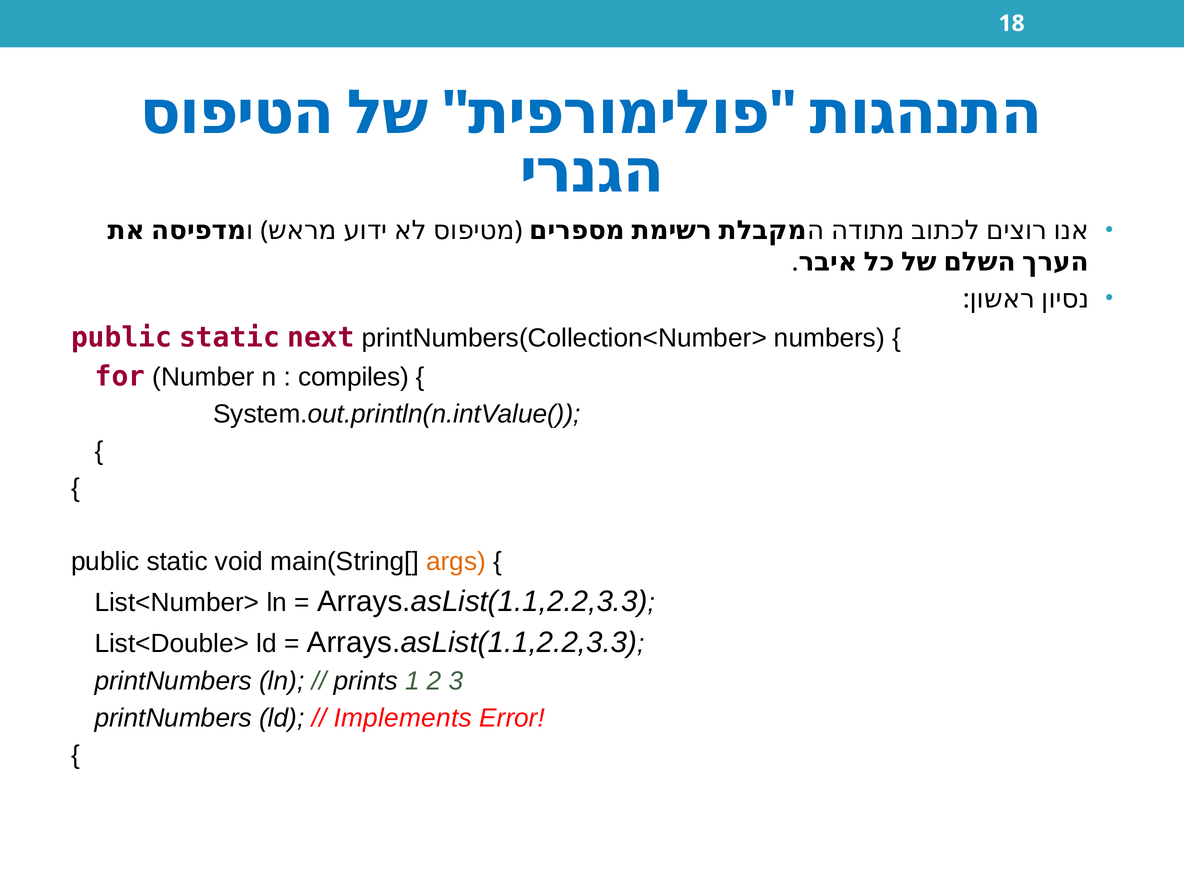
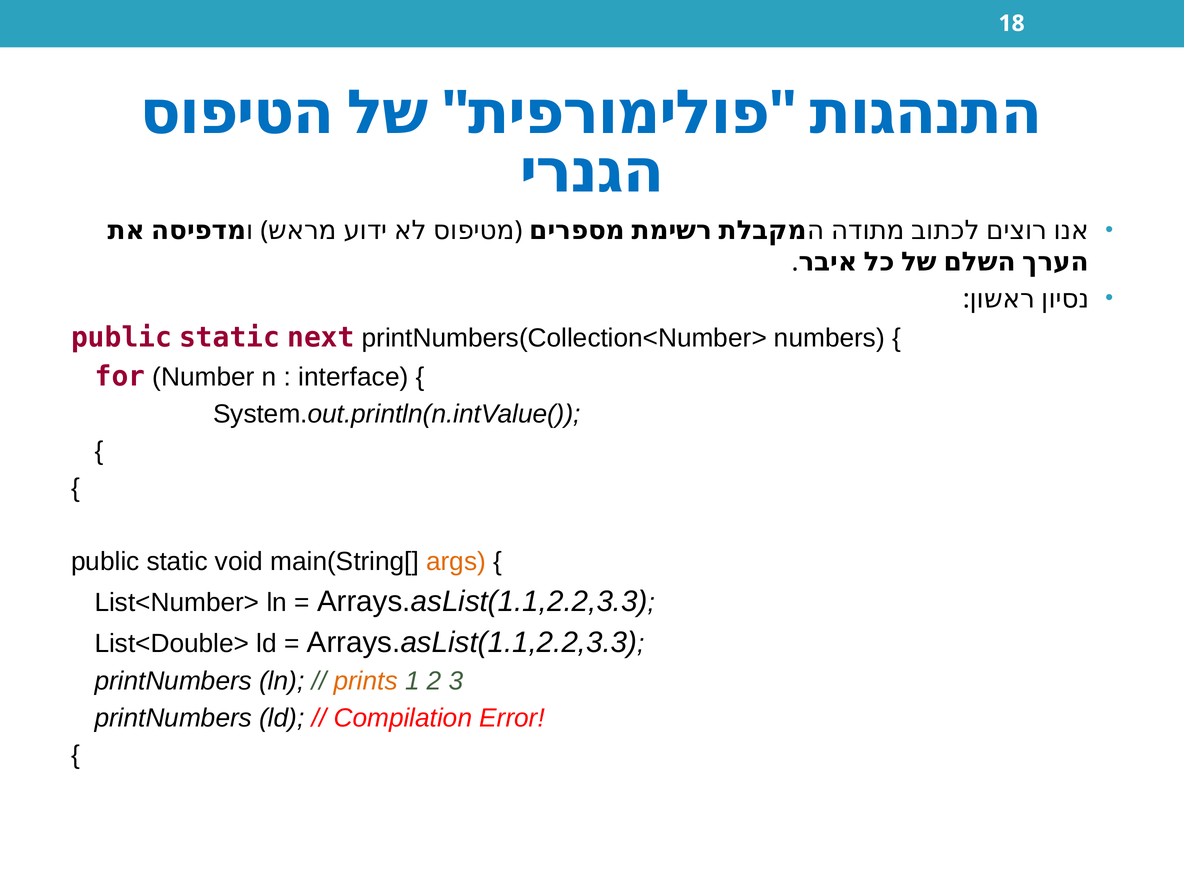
compiles: compiles -> interface (353, 377)
prints colour: black -> orange (366, 681)
Implements: Implements -> Compilation (403, 718)
